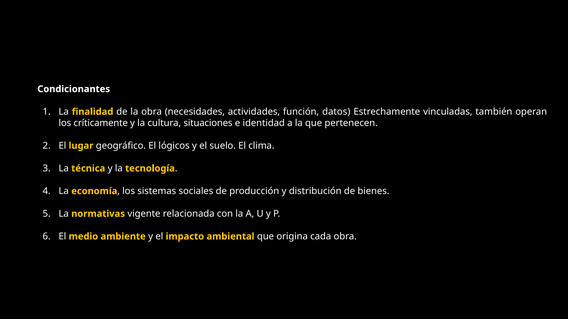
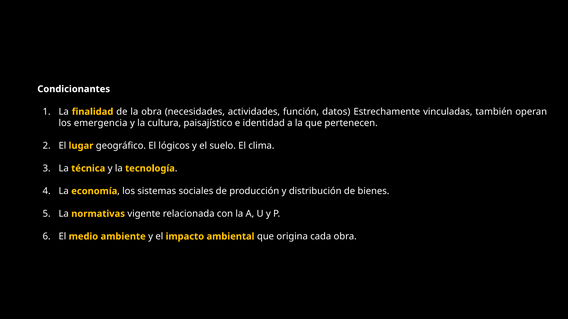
críticamente: críticamente -> emergencia (101, 123)
situaciones: situaciones -> paisajístico (208, 123)
